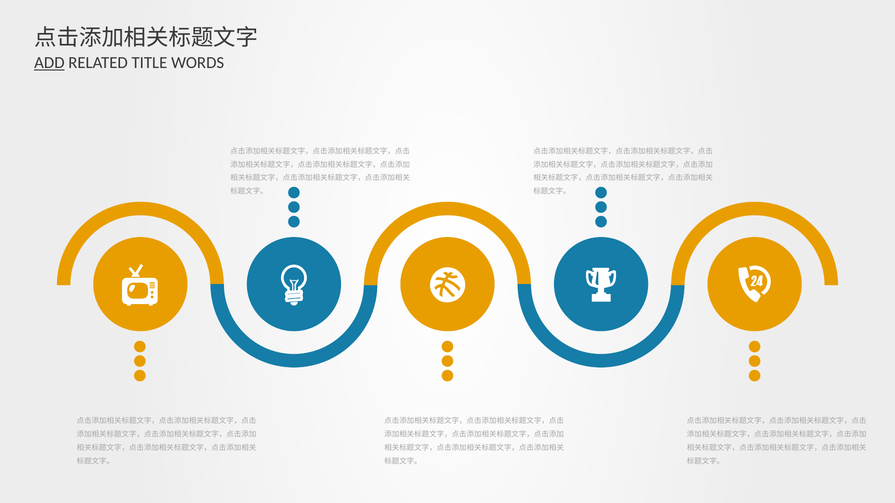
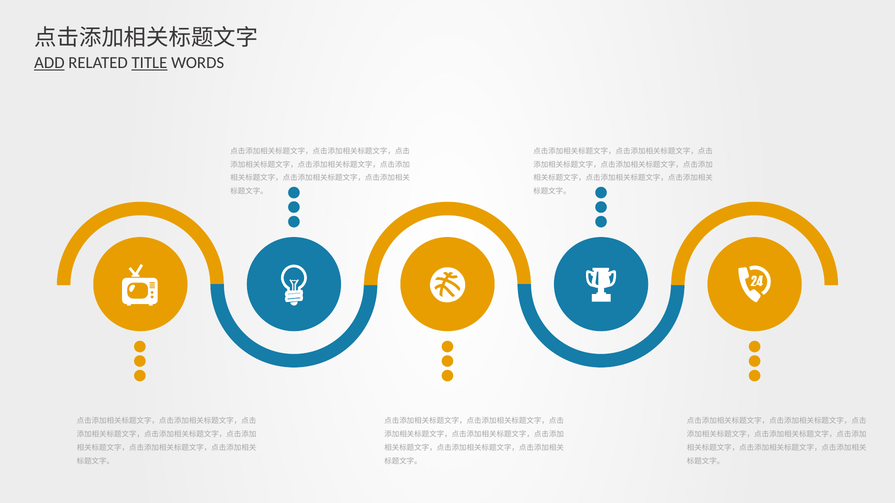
TITLE underline: none -> present (149, 63)
